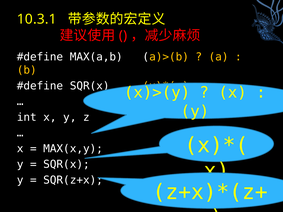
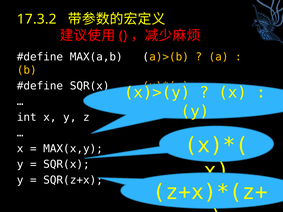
10.3.1: 10.3.1 -> 17.3.2 (37, 19)
